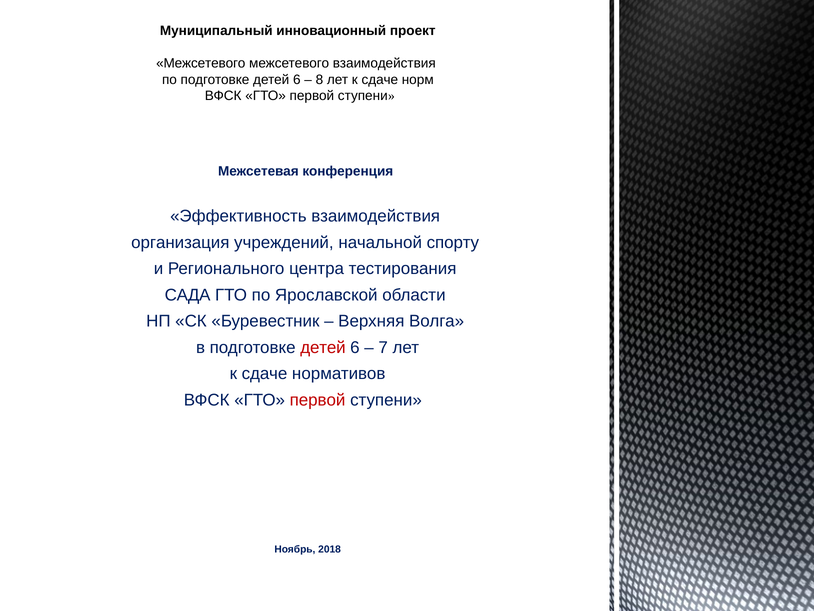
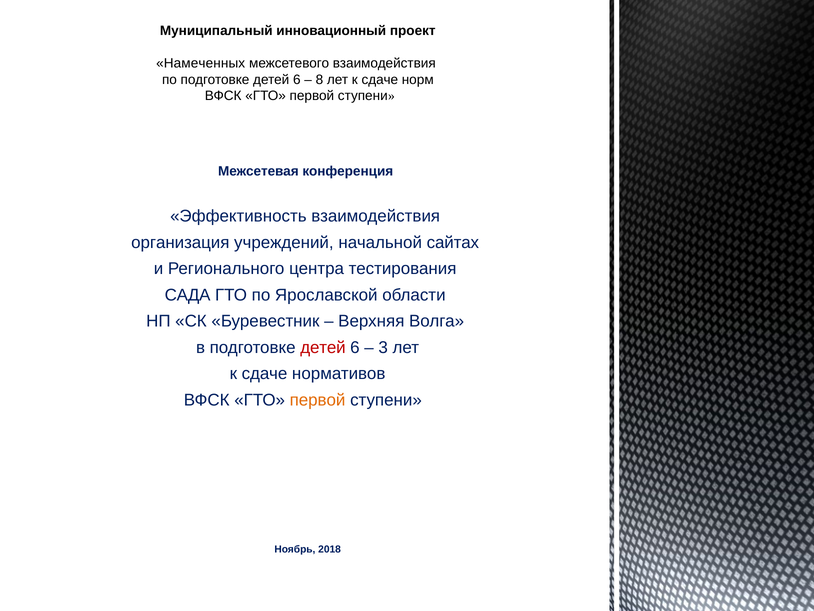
Межсетевого: Межсетевого -> Намеченных (201, 63)
спорту: спорту -> сайтах (453, 242)
7: 7 -> 3 (383, 347)
первой colour: red -> orange (318, 400)
